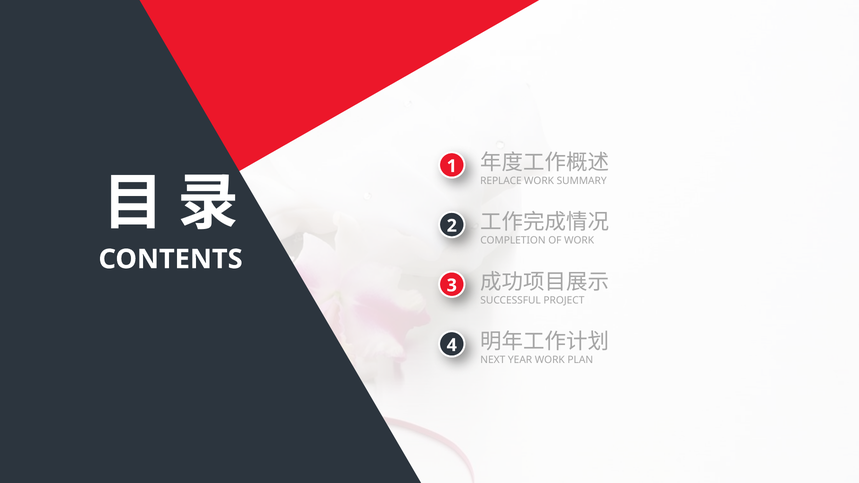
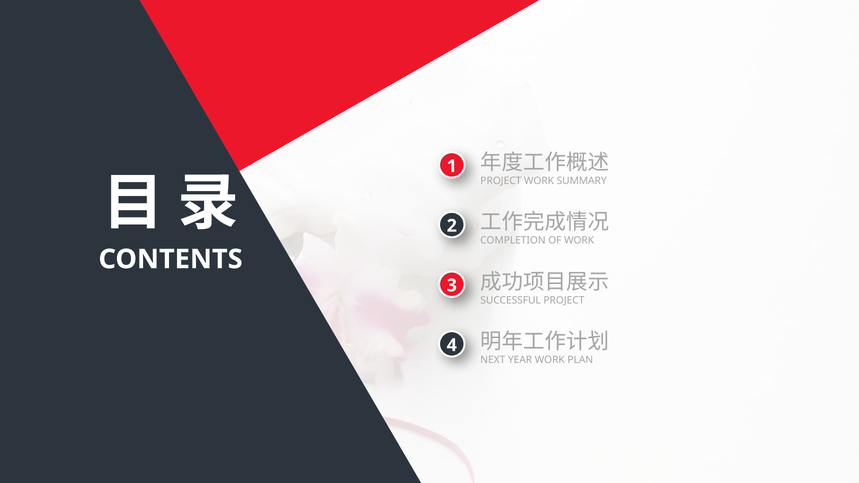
REPLACE: REPLACE -> PROJECT (501, 181)
